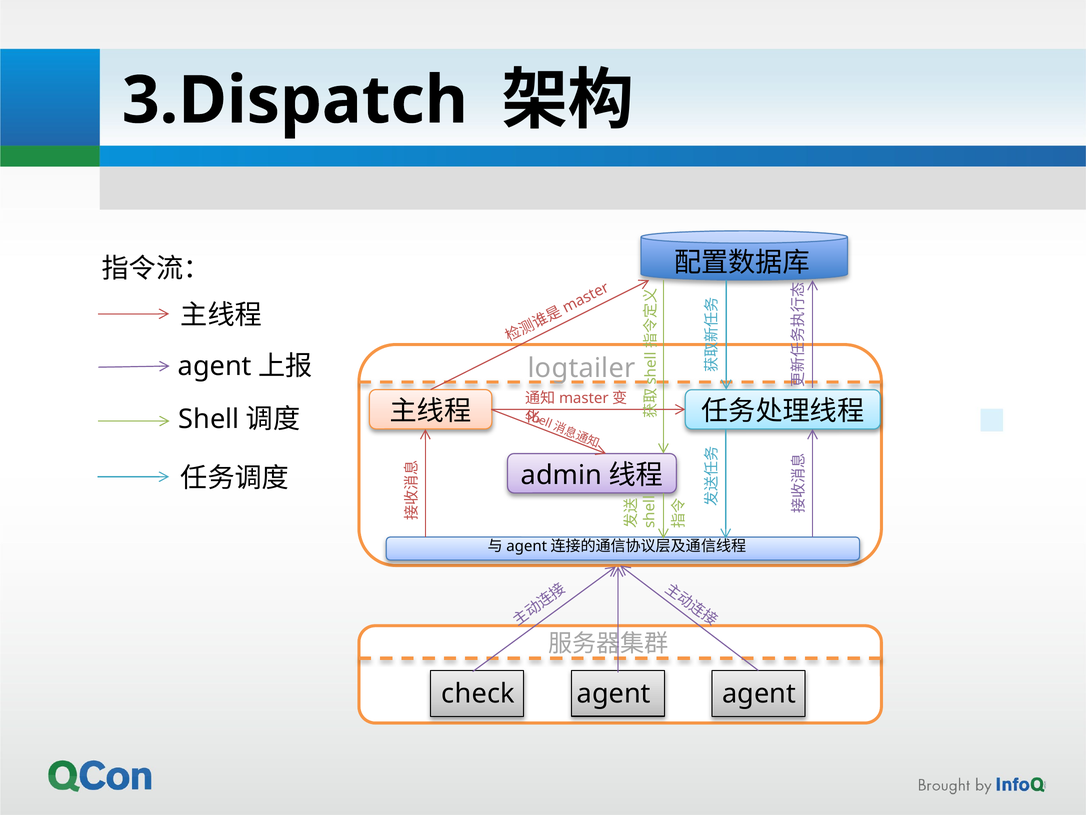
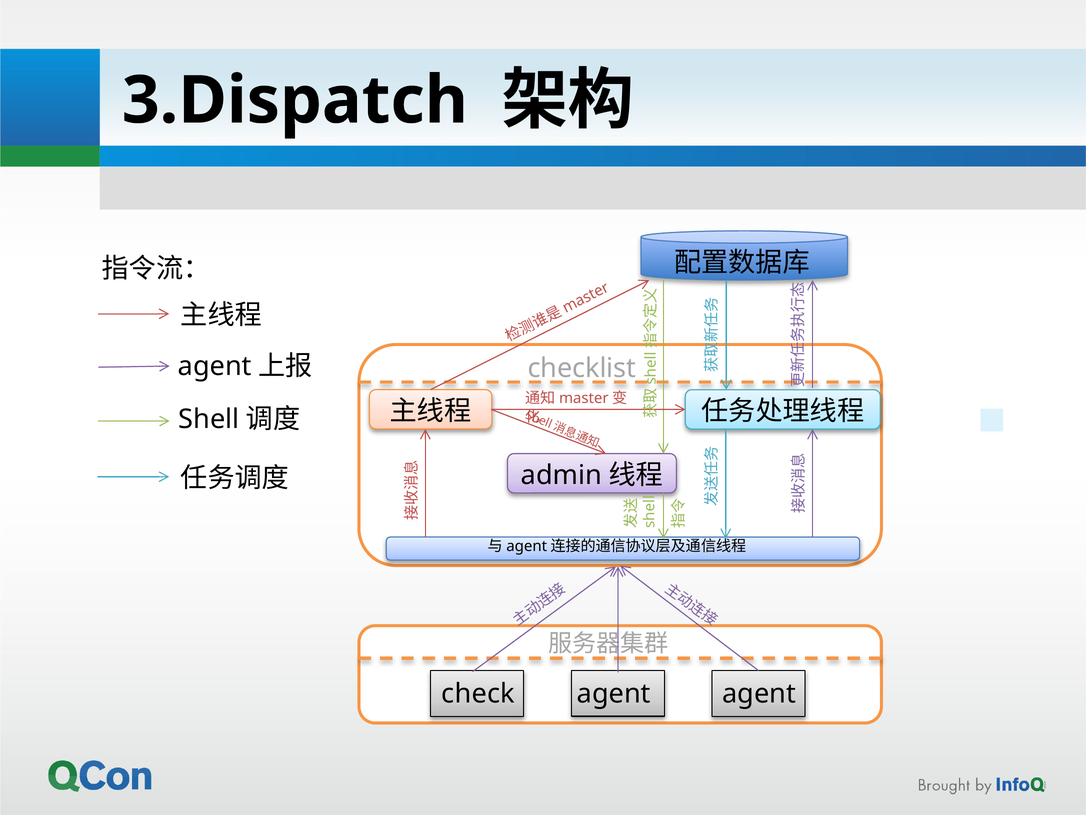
logtailer: logtailer -> checklist (582, 368)
